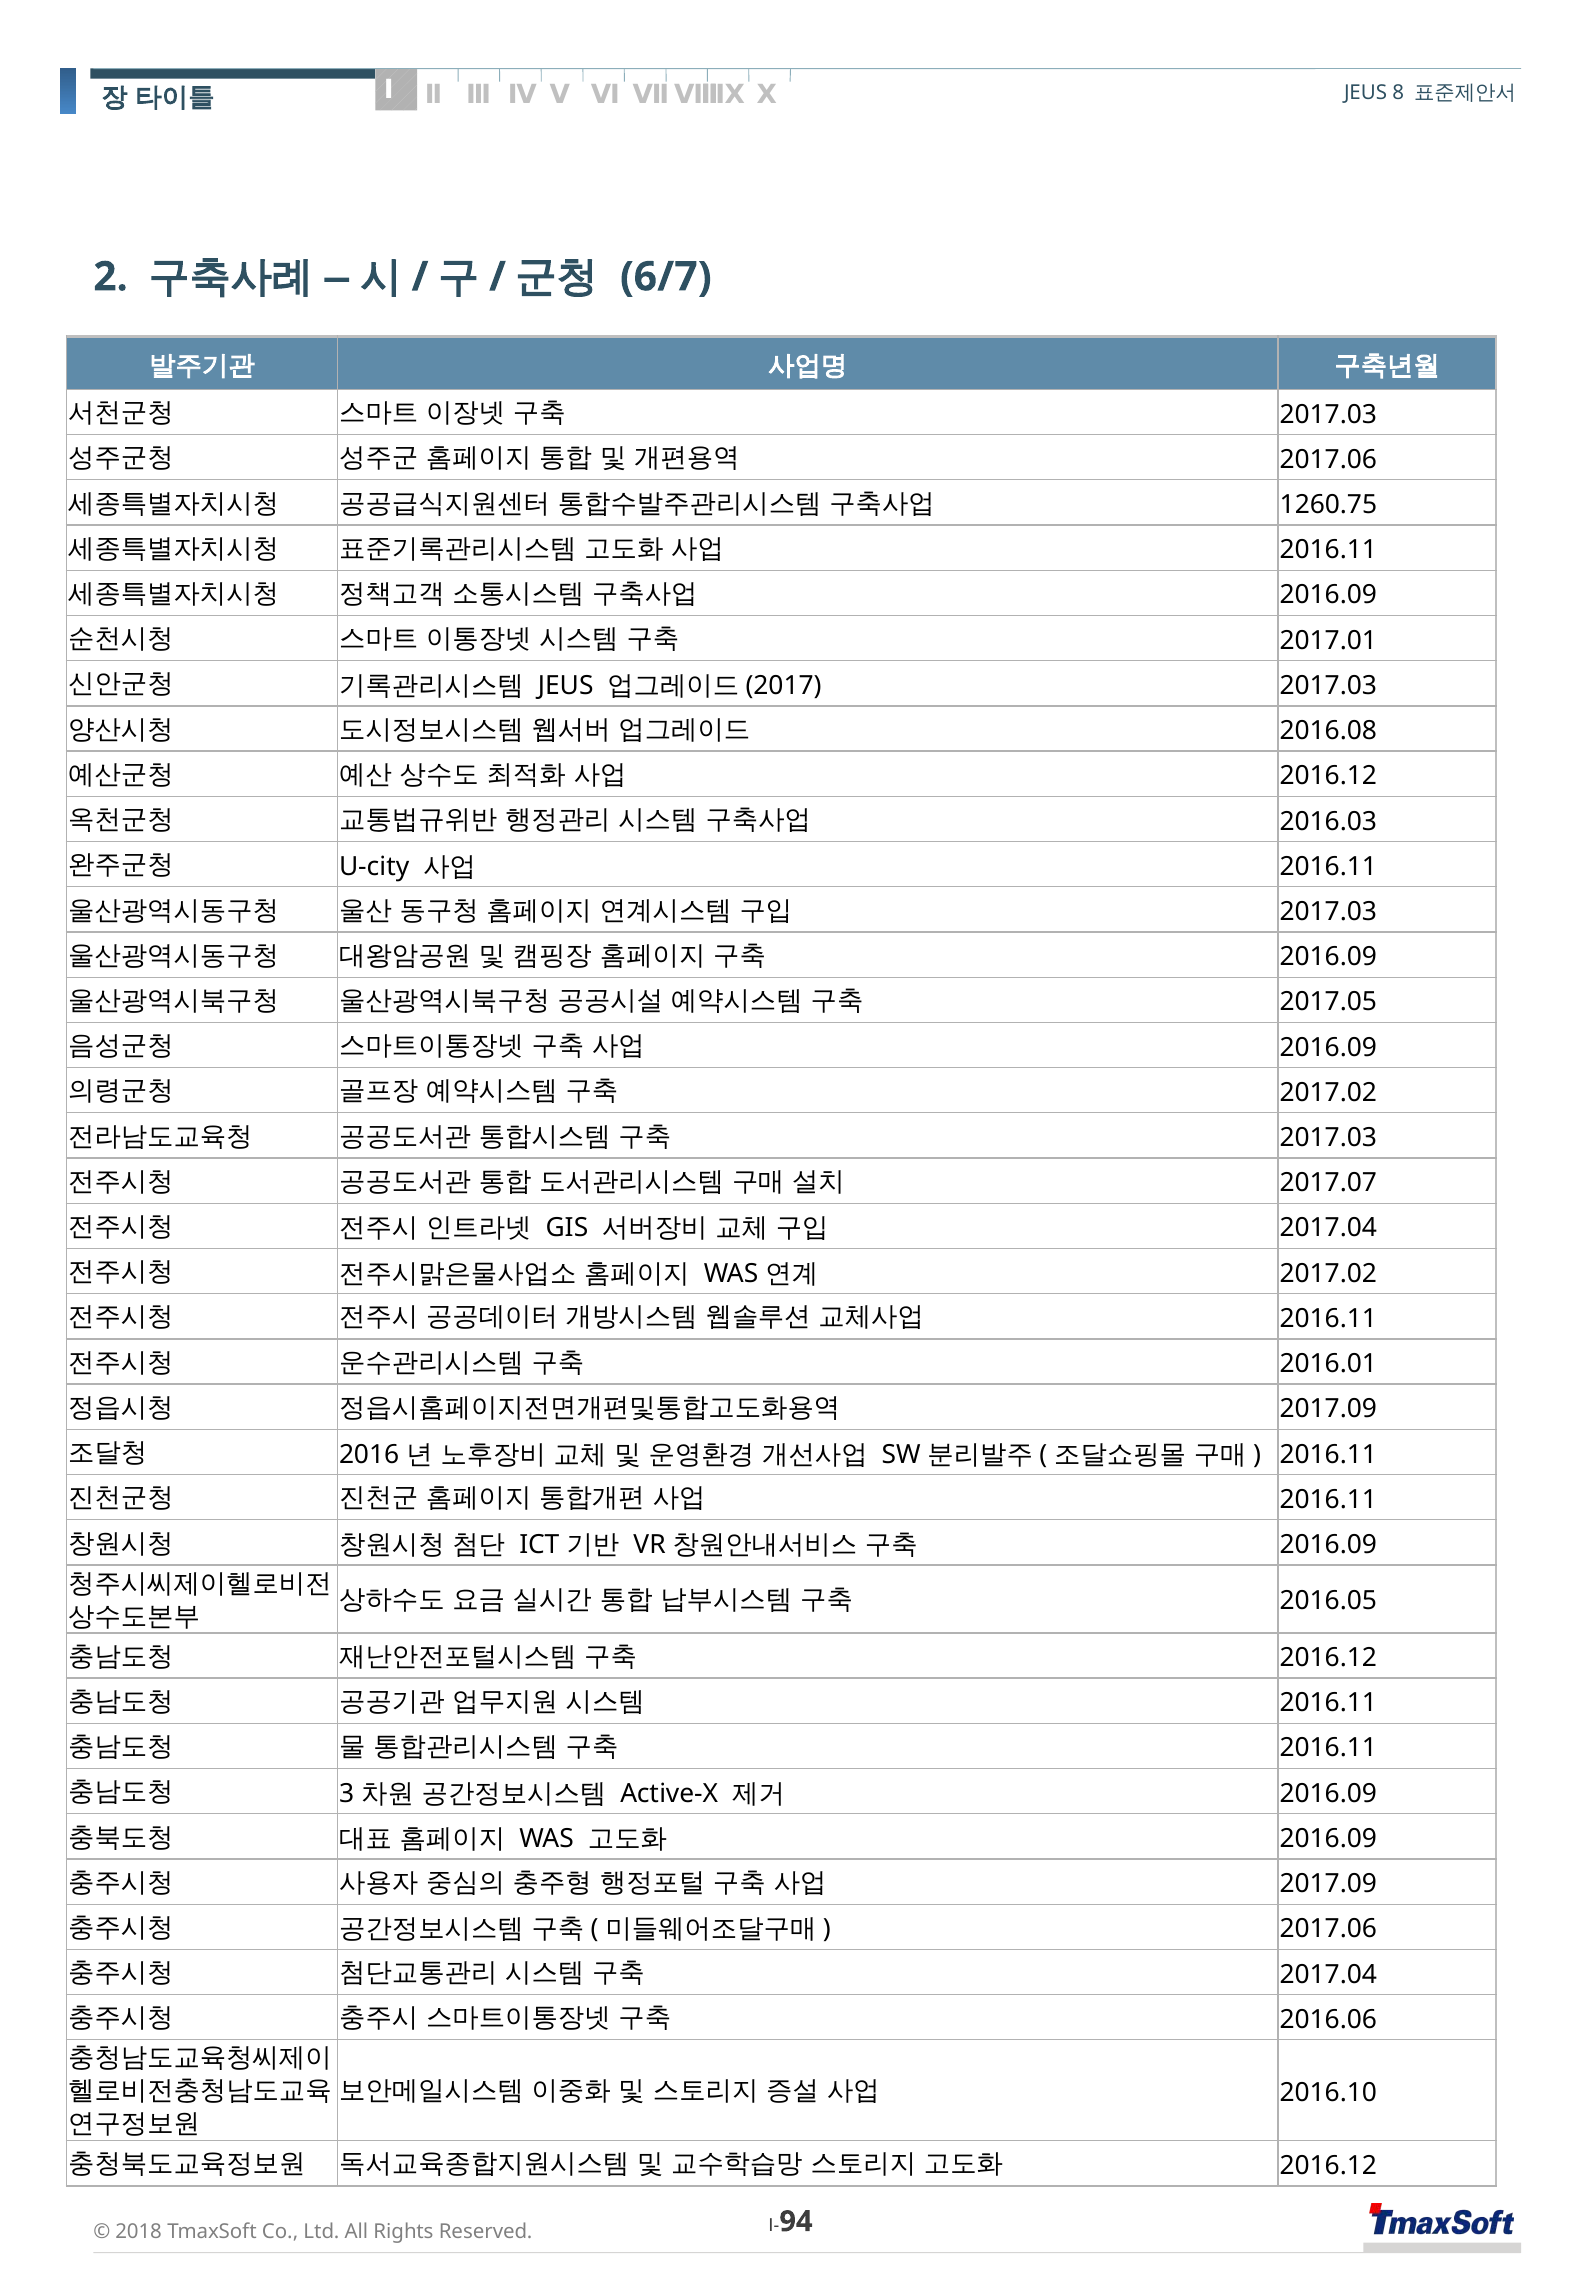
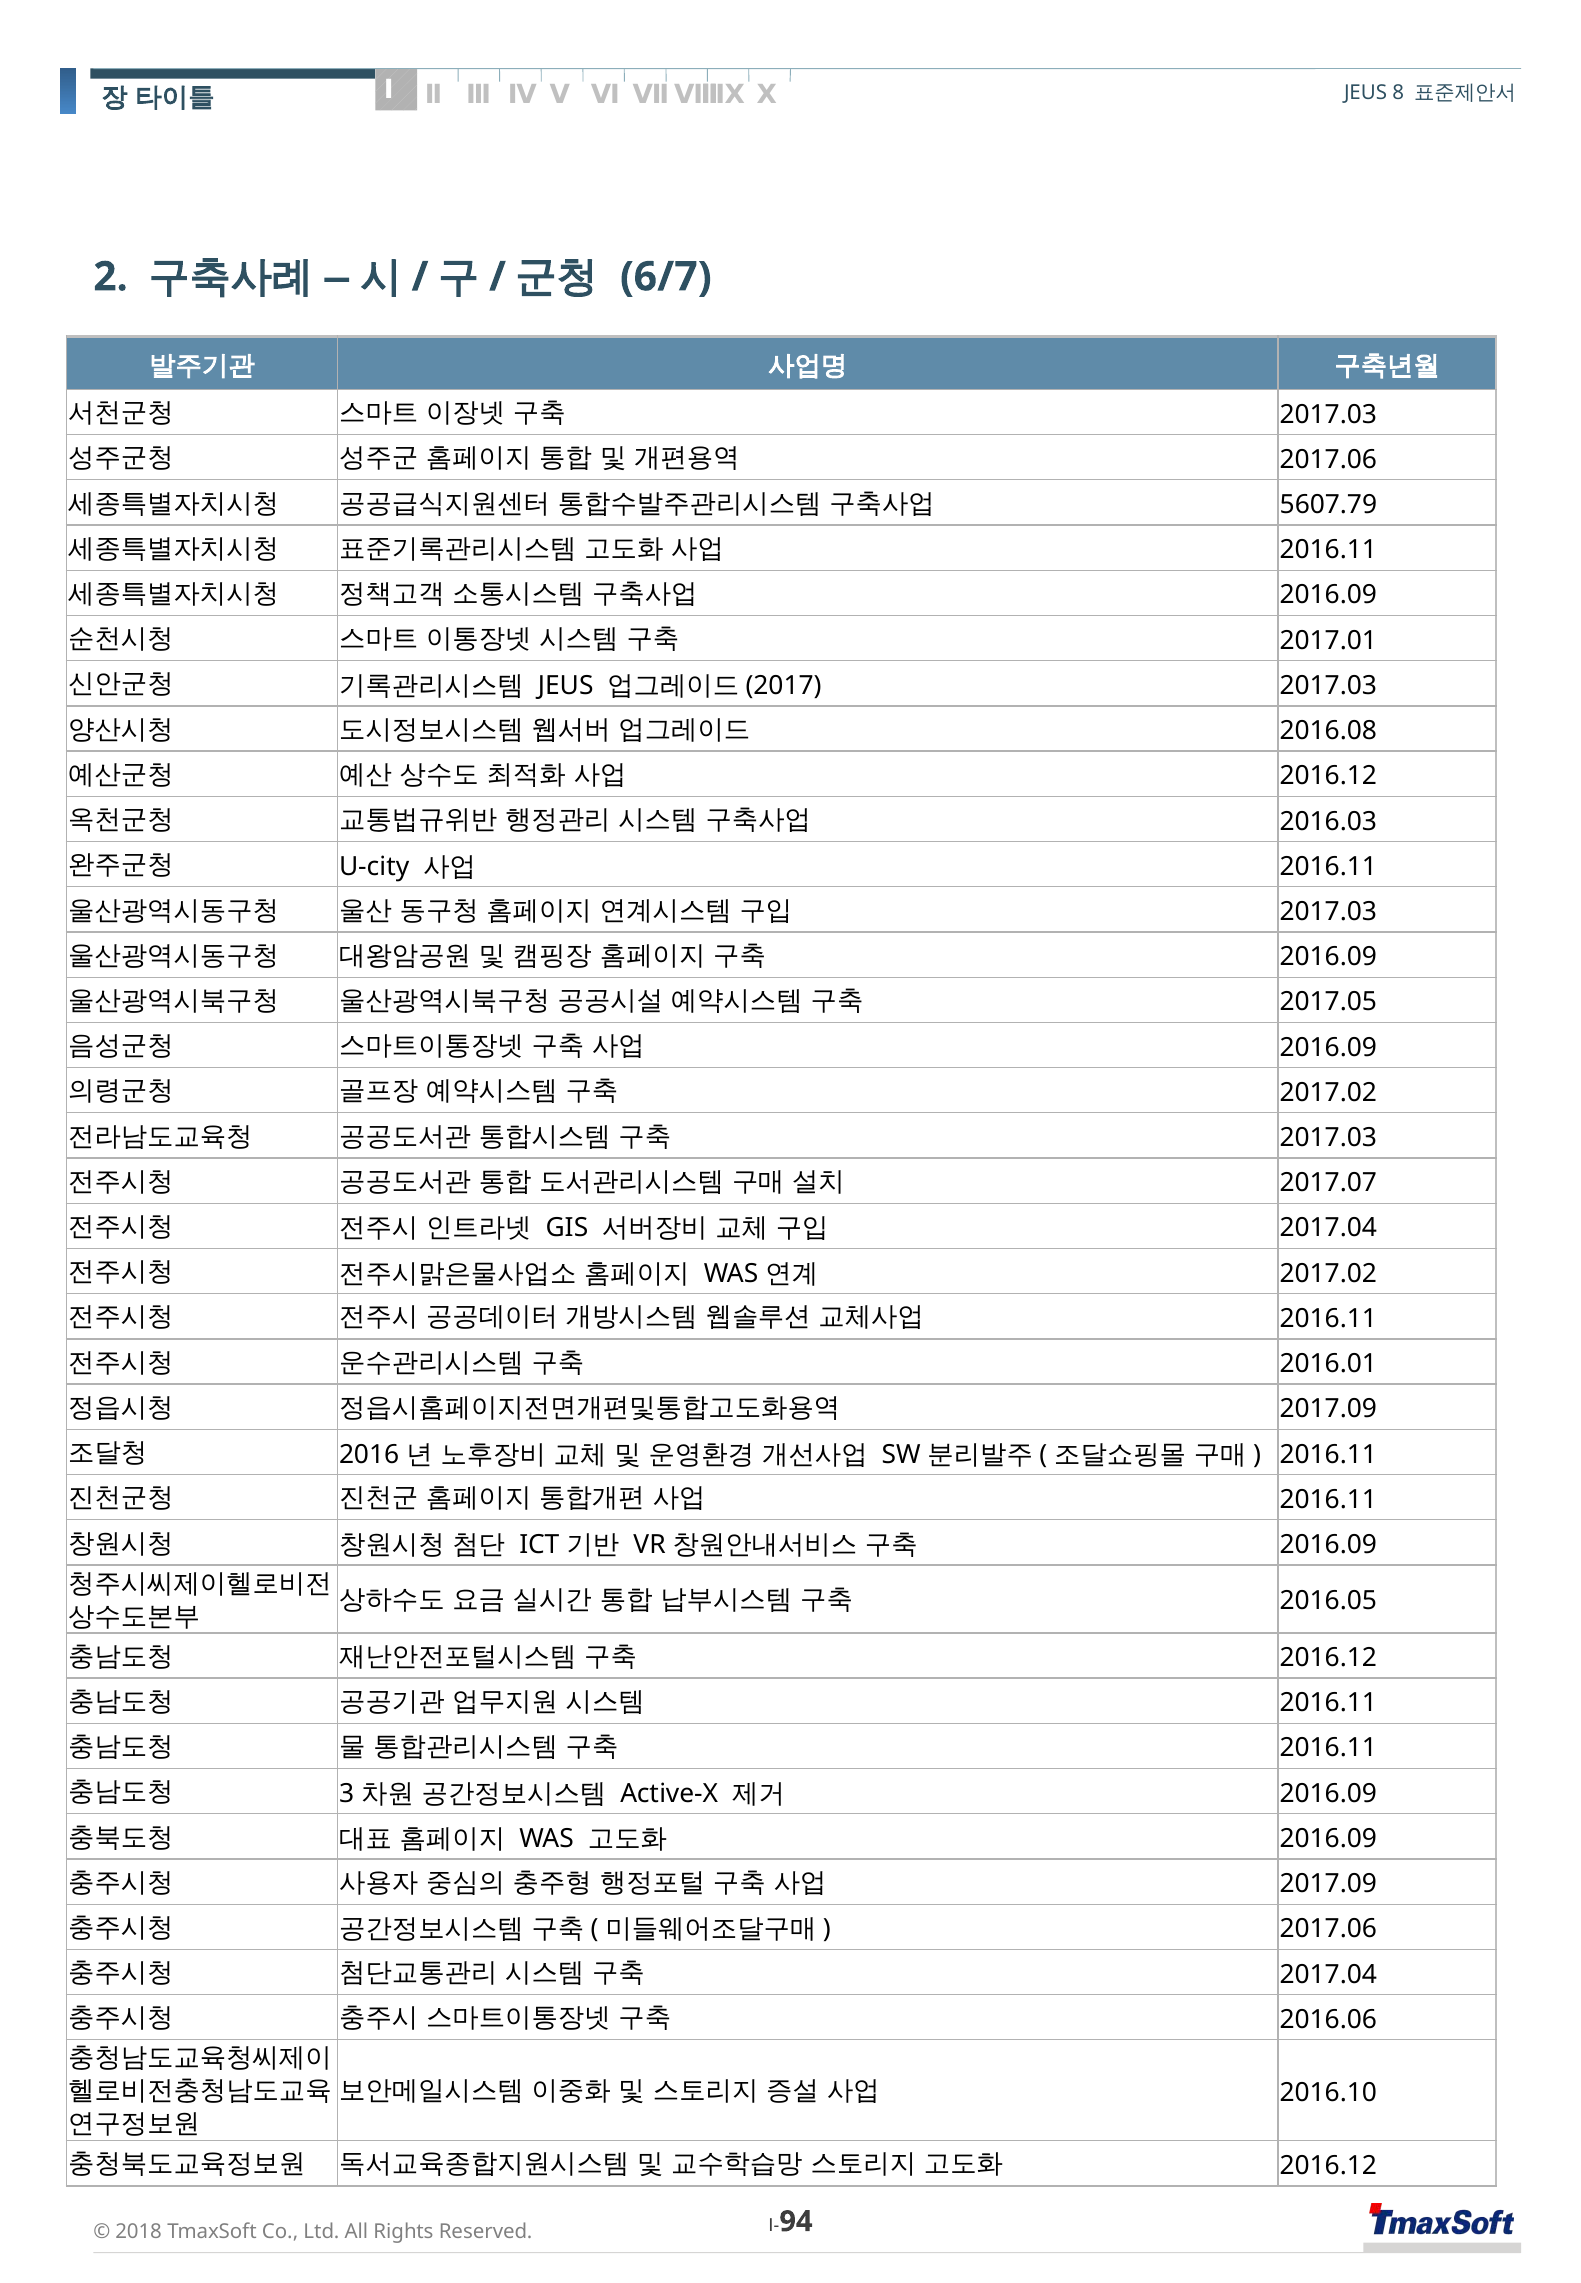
1260.75: 1260.75 -> 5607.79 (1328, 505)
